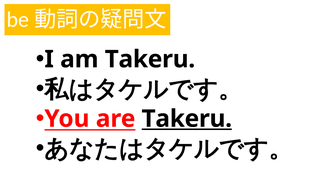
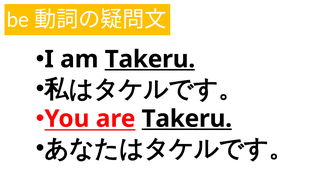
Takeru underline: none -> present (150, 59)
